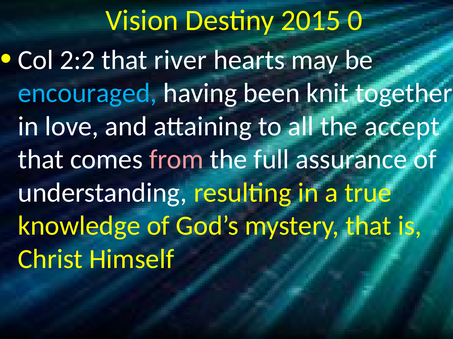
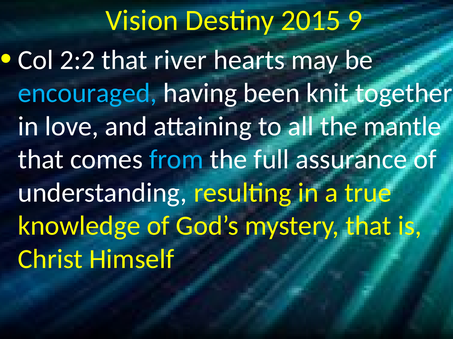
0: 0 -> 9 (355, 21)
accept: accept -> mantle (402, 127)
from colour: pink -> light blue (176, 160)
